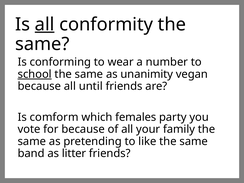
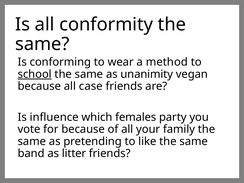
all underline: present -> none (45, 24)
number: number -> method (167, 62)
until: until -> case (91, 86)
comform: comform -> influence (54, 117)
